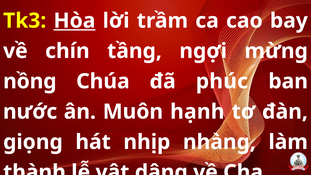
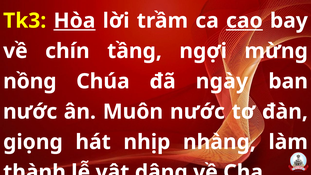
cao underline: none -> present (244, 21)
phúc: phúc -> ngày (222, 81)
Muôn hạnh: hạnh -> nước (197, 112)
